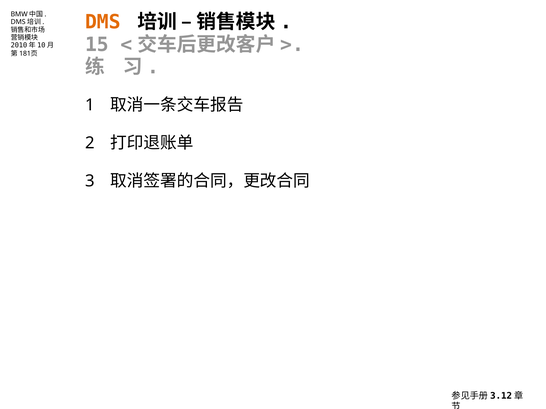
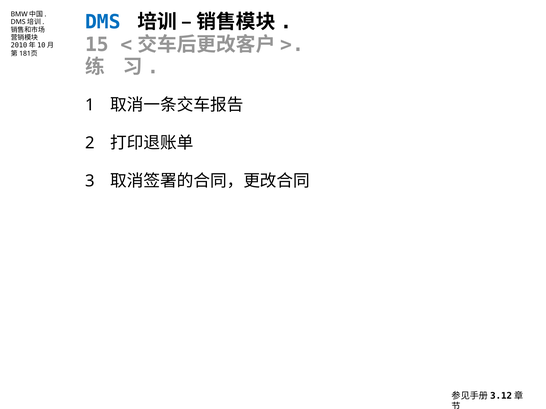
DMS colour: orange -> blue (103, 22)
